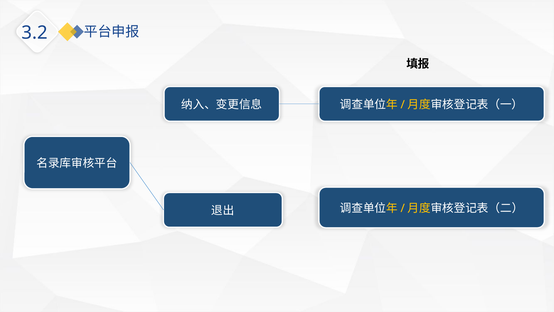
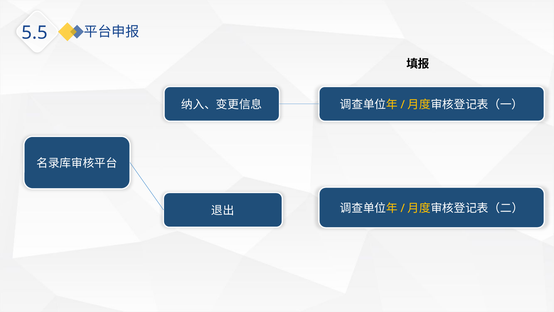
3.2: 3.2 -> 5.5 (35, 33)
